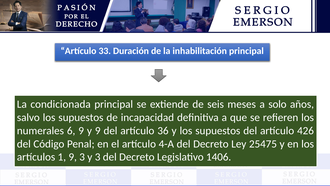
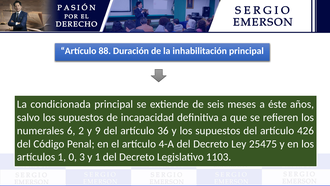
33: 33 -> 88 (105, 51)
solo: solo -> éste (277, 104)
6 9: 9 -> 2 (81, 130)
1 9: 9 -> 0 (73, 157)
y 3: 3 -> 1 (98, 157)
1406: 1406 -> 1103 (219, 157)
